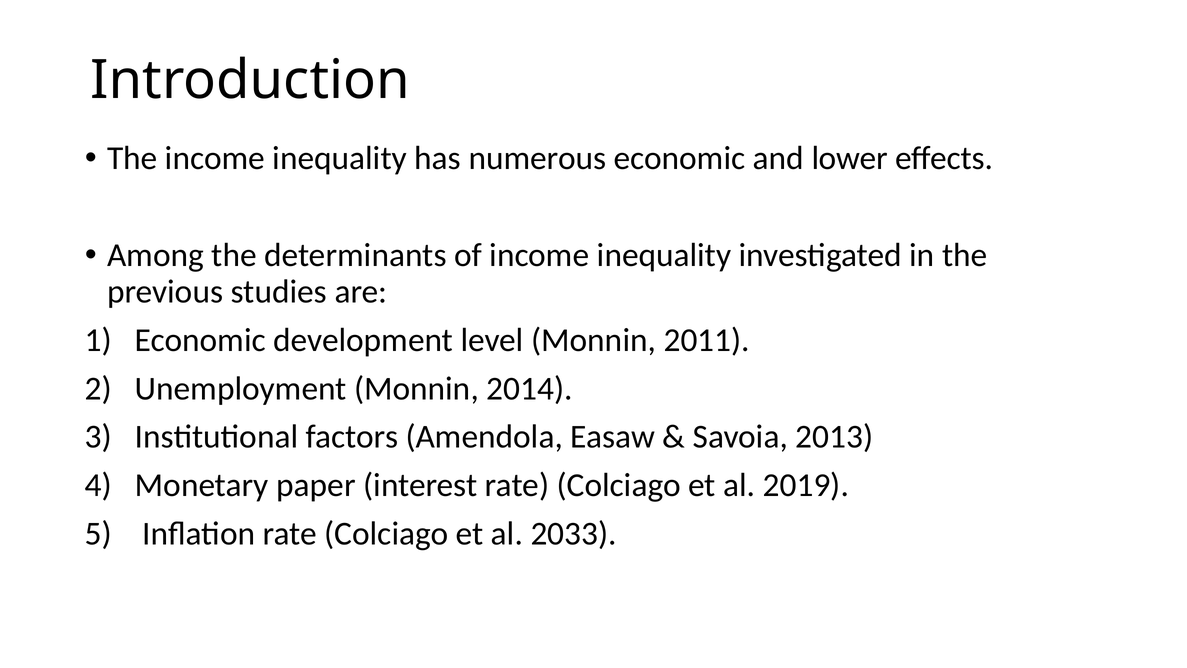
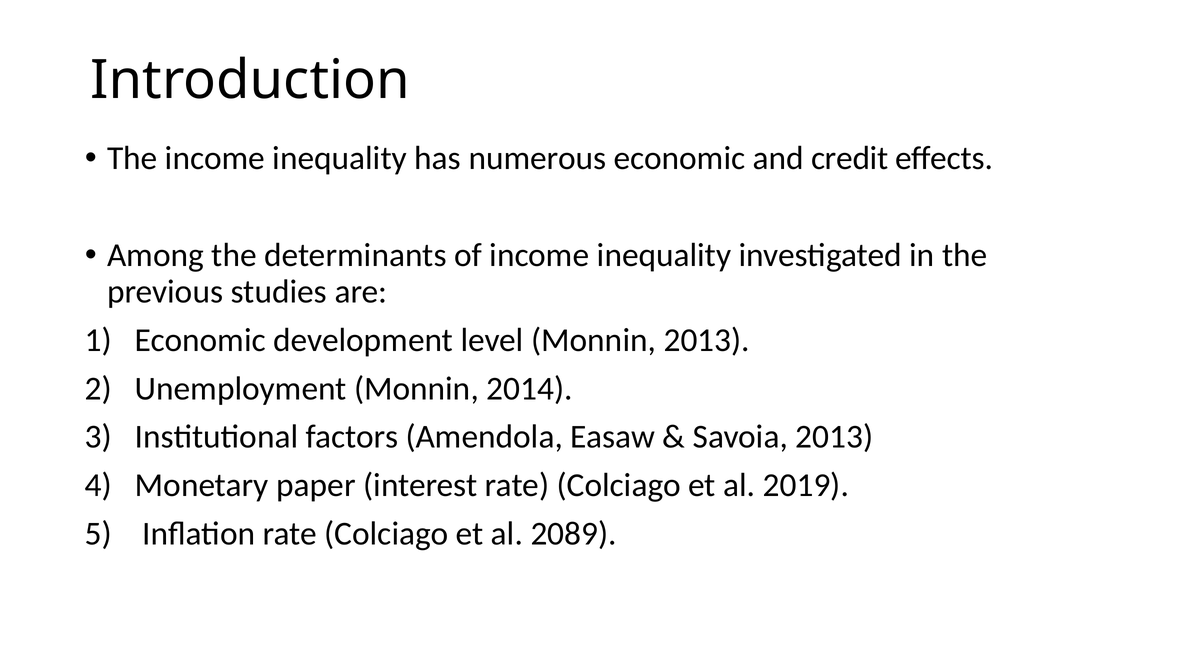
lower: lower -> credit (850, 158)
Monnin 2011: 2011 -> 2013 (707, 340)
2033: 2033 -> 2089 (574, 534)
